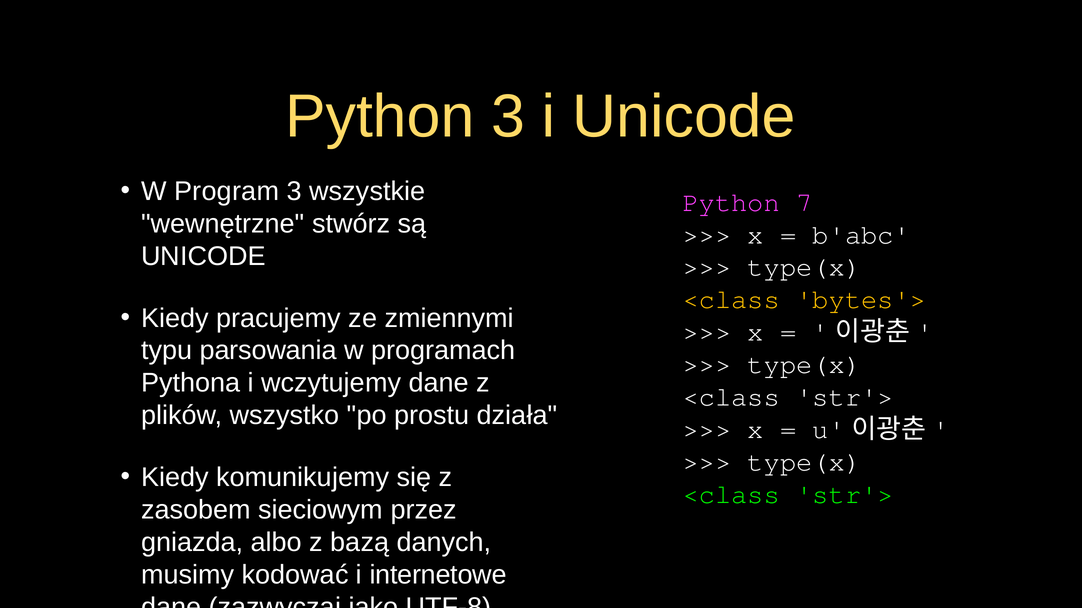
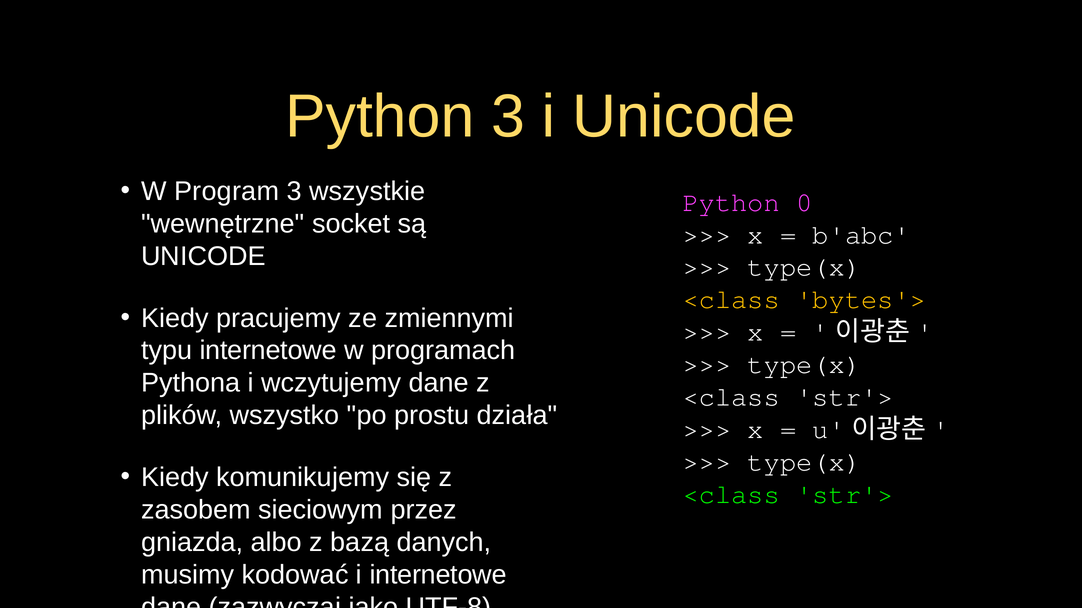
7: 7 -> 0 (804, 202)
stwórz: stwórz -> socket (351, 224)
typu parsowania: parsowania -> internetowe (268, 351)
